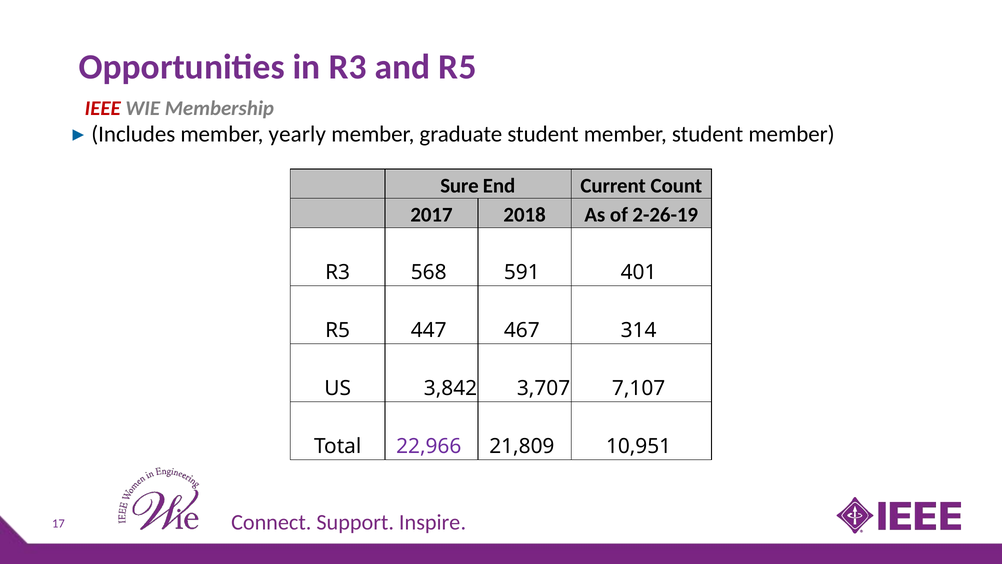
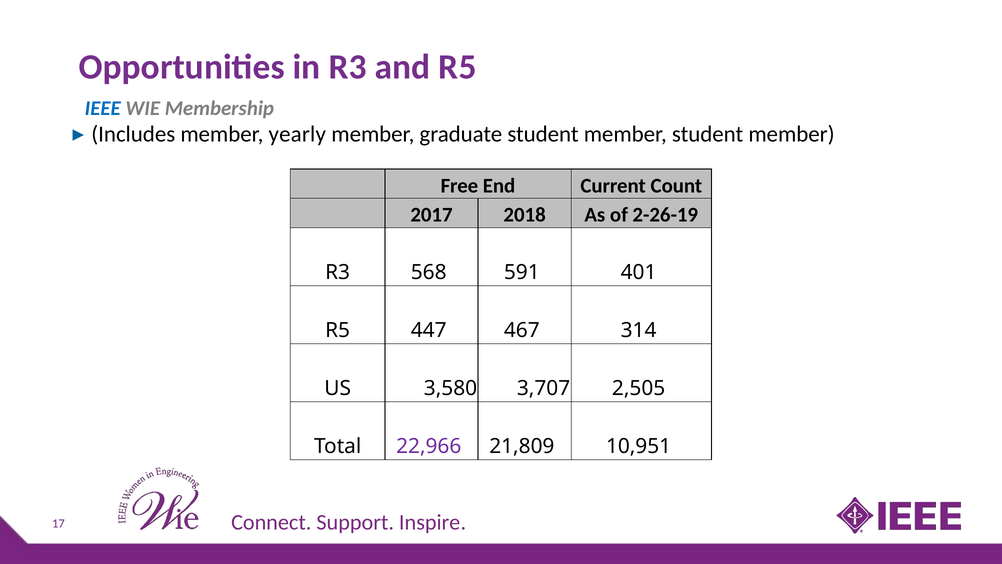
IEEE colour: red -> blue (103, 108)
Sure: Sure -> Free (459, 186)
3,842: 3,842 -> 3,580 (450, 388)
7,107: 7,107 -> 2,505 (639, 388)
